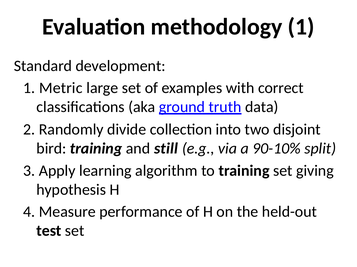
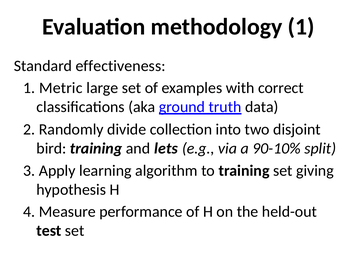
development: development -> effectiveness (121, 66)
still: still -> lets (166, 149)
